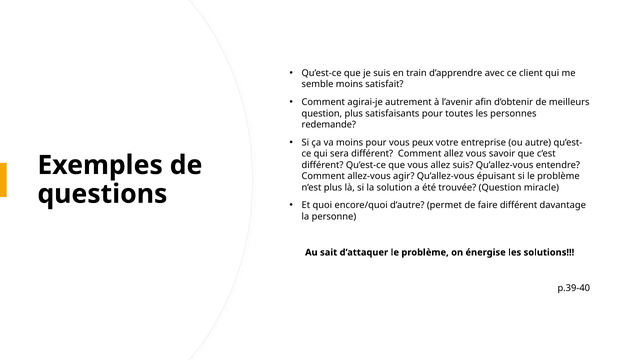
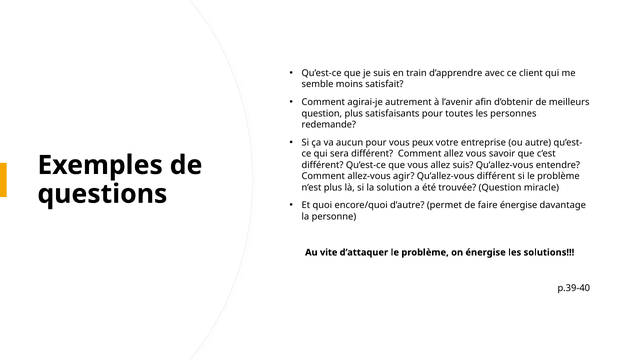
va moins: moins -> aucun (350, 142)
Qu’allez-vous épuisant: épuisant -> différent (496, 176)
faire différent: différent -> énergise (519, 205)
sait: sait -> vite (329, 252)
